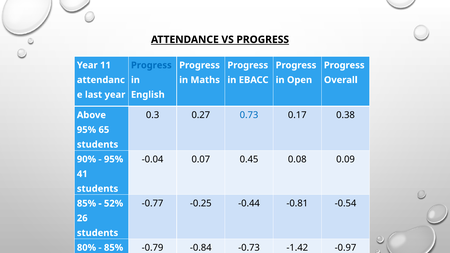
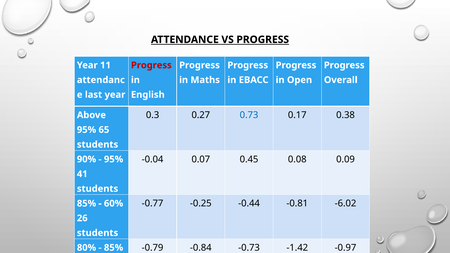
Progress colour: blue -> red (151, 65)
-0.54: -0.54 -> -6.02 (345, 204)
52%: 52% -> 60% (114, 204)
